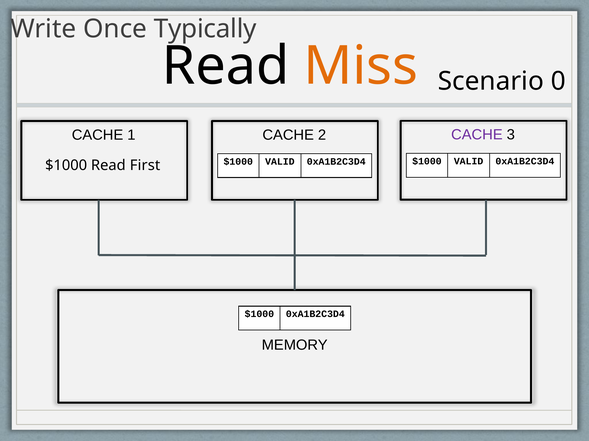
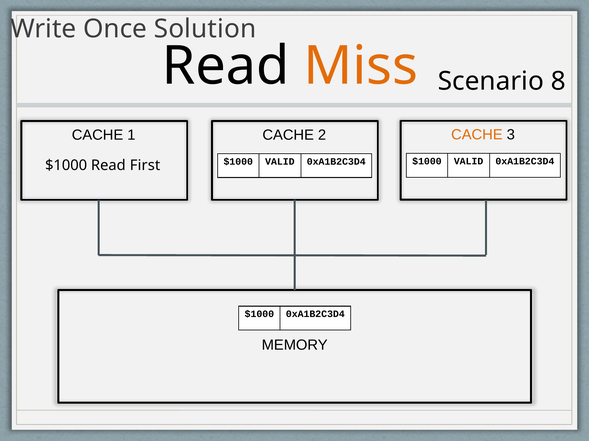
Typically: Typically -> Solution (205, 29)
0: 0 -> 8 (558, 81)
CACHE colour: purple -> orange (477, 135)
